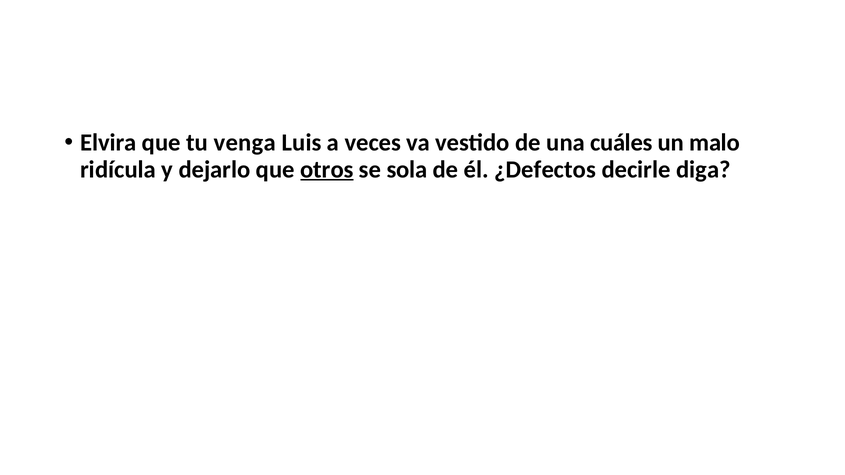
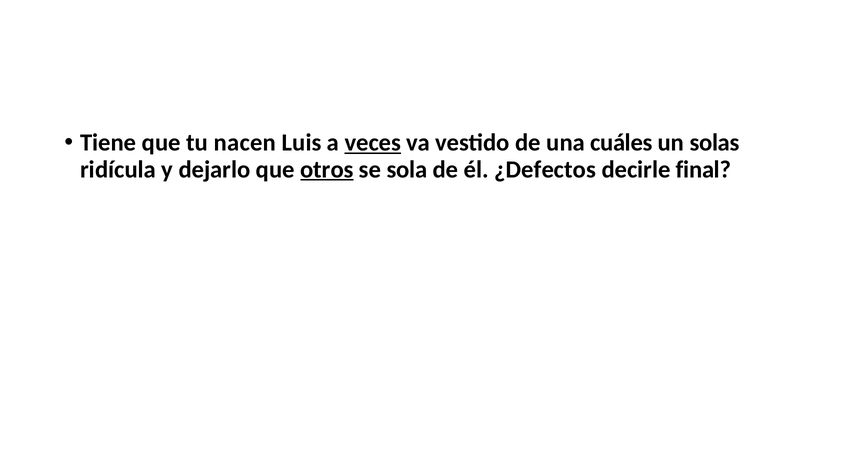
Elvira: Elvira -> Tiene (108, 143)
venga: venga -> nacen (245, 143)
veces underline: none -> present (373, 143)
malo: malo -> solas (715, 143)
diga: diga -> final (703, 169)
